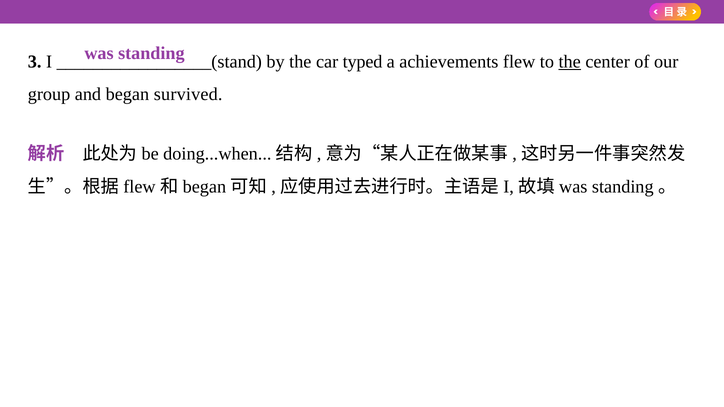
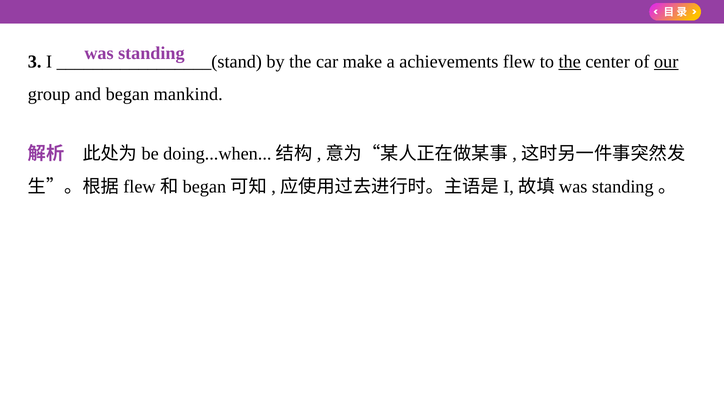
typed: typed -> make (362, 62)
our underline: none -> present (666, 62)
survived: survived -> mankind (188, 94)
